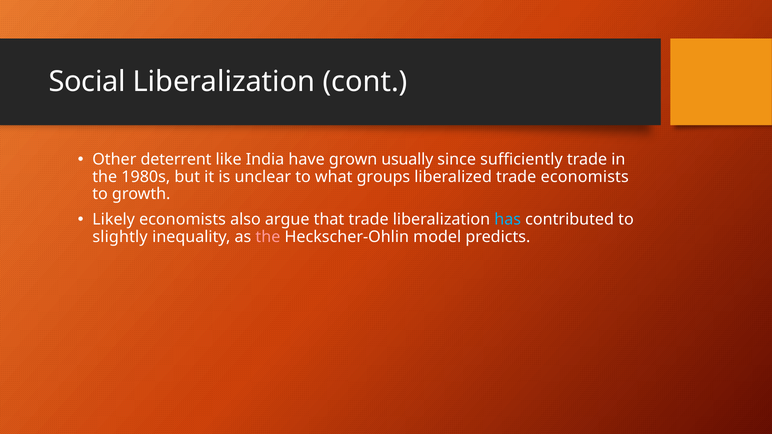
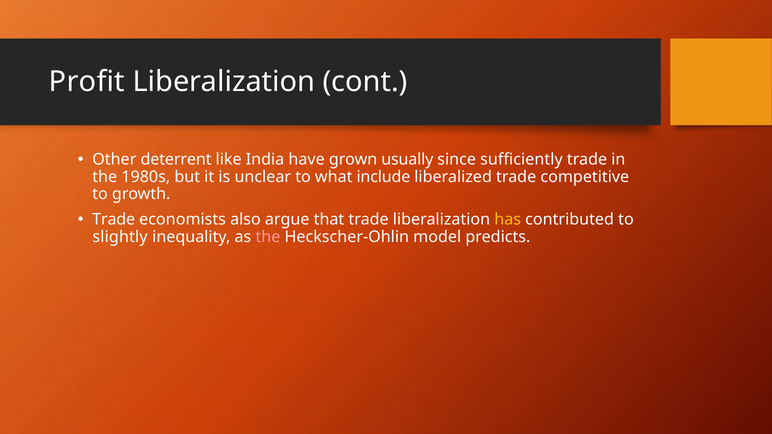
Social: Social -> Profit (87, 82)
groups: groups -> include (383, 177)
trade economists: economists -> competitive (585, 177)
Likely: Likely -> Trade (114, 220)
has colour: light blue -> yellow (508, 220)
